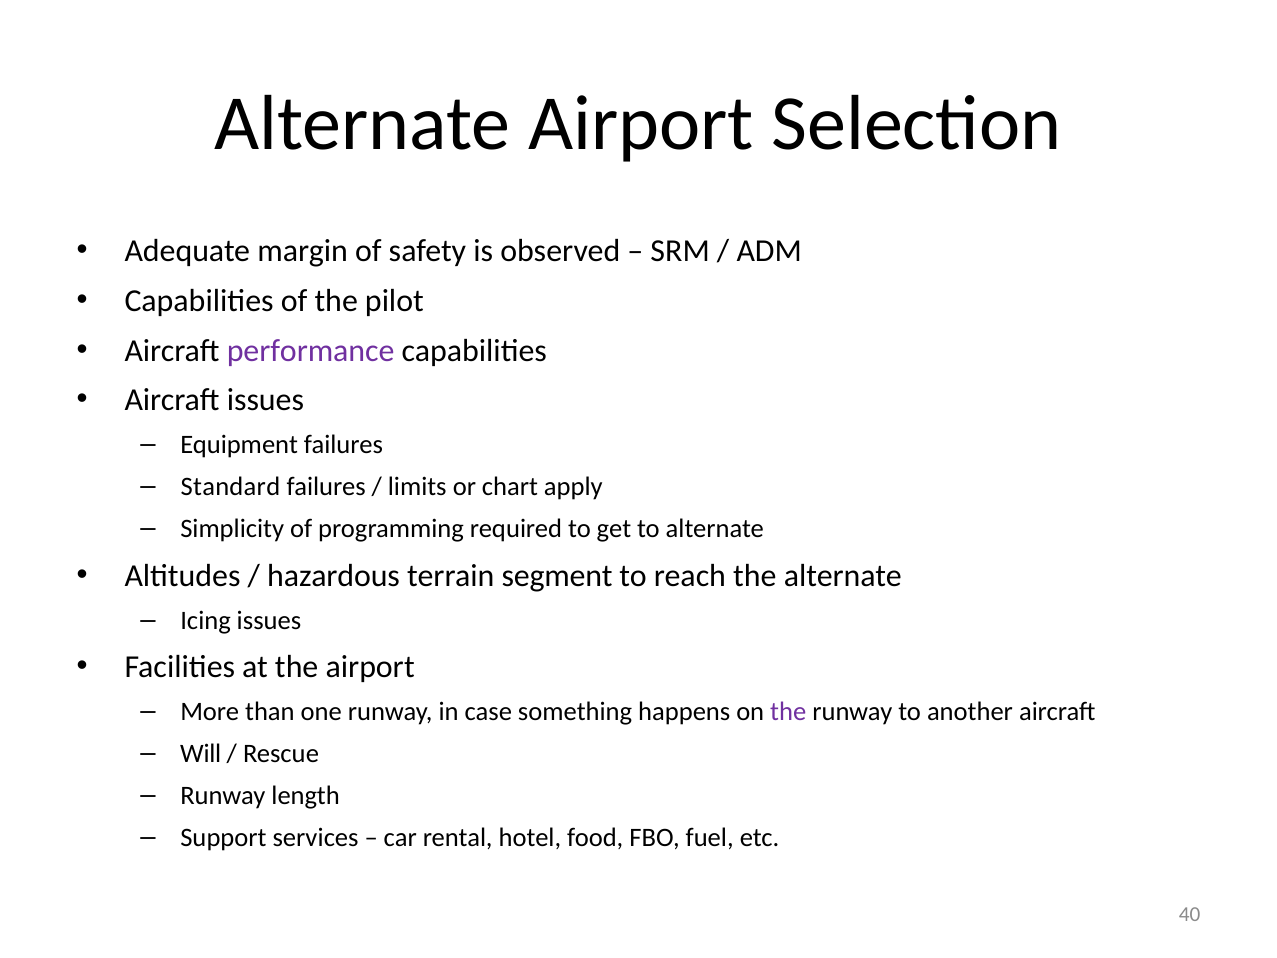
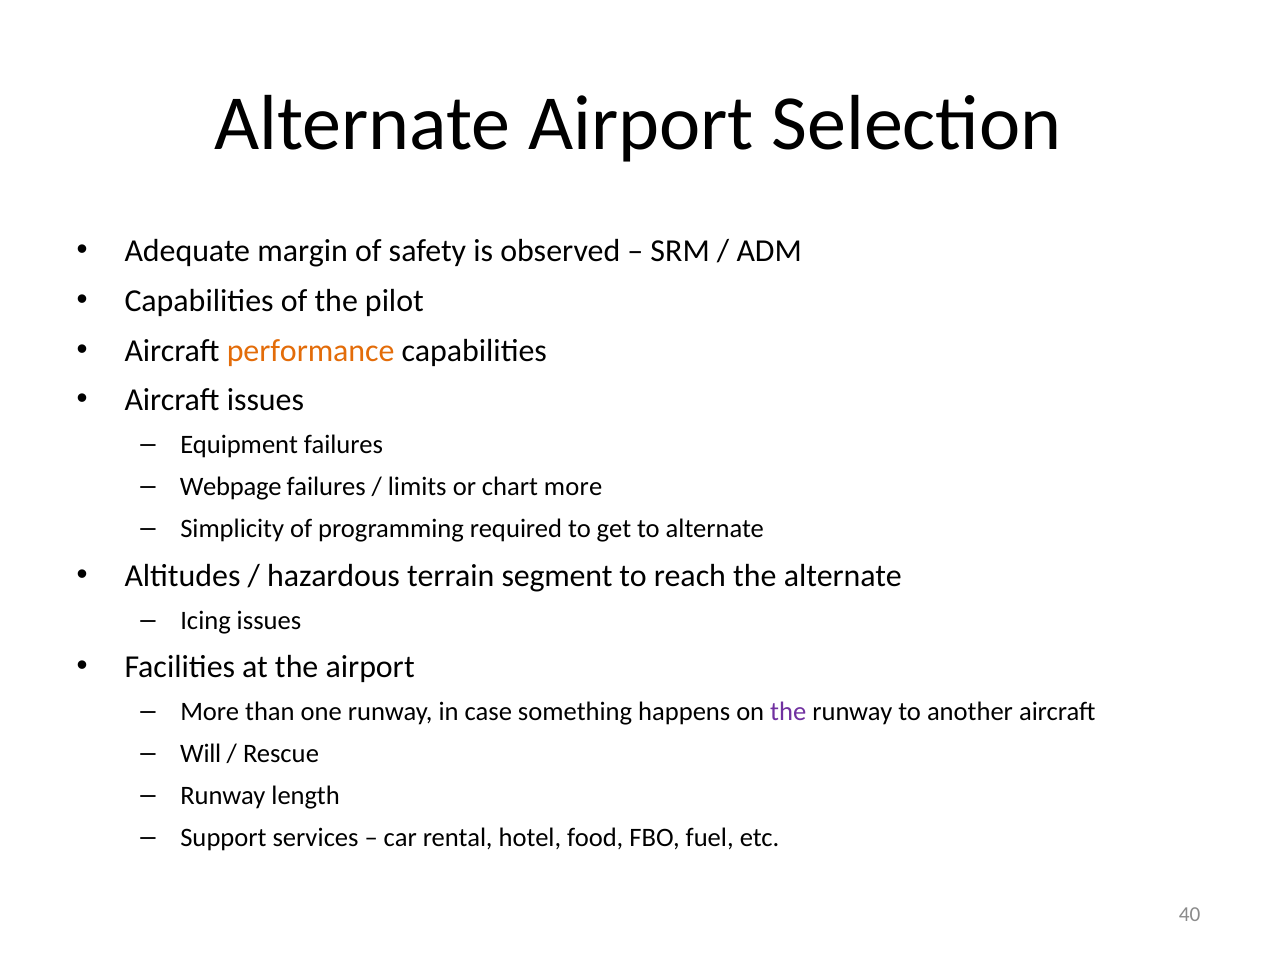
performance colour: purple -> orange (311, 351)
Standard: Standard -> Webpage (231, 487)
chart apply: apply -> more (573, 487)
